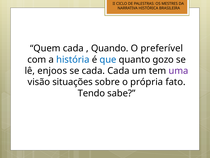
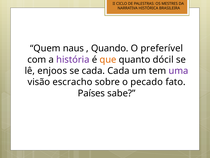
Quem cada: cada -> naus (73, 48)
história colour: blue -> purple (73, 59)
que colour: blue -> orange (108, 59)
gozo: gozo -> dócil (163, 59)
situações: situações -> escracho (73, 82)
própria: própria -> pecado (147, 82)
Tendo: Tendo -> Países (91, 93)
